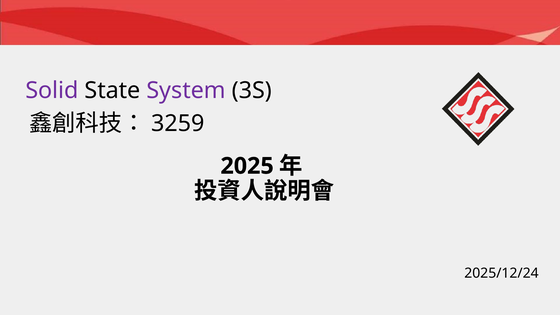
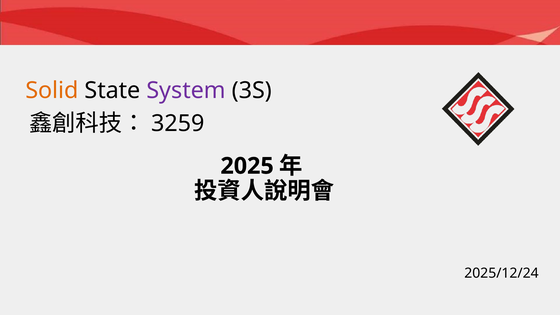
Solid colour: purple -> orange (52, 91)
